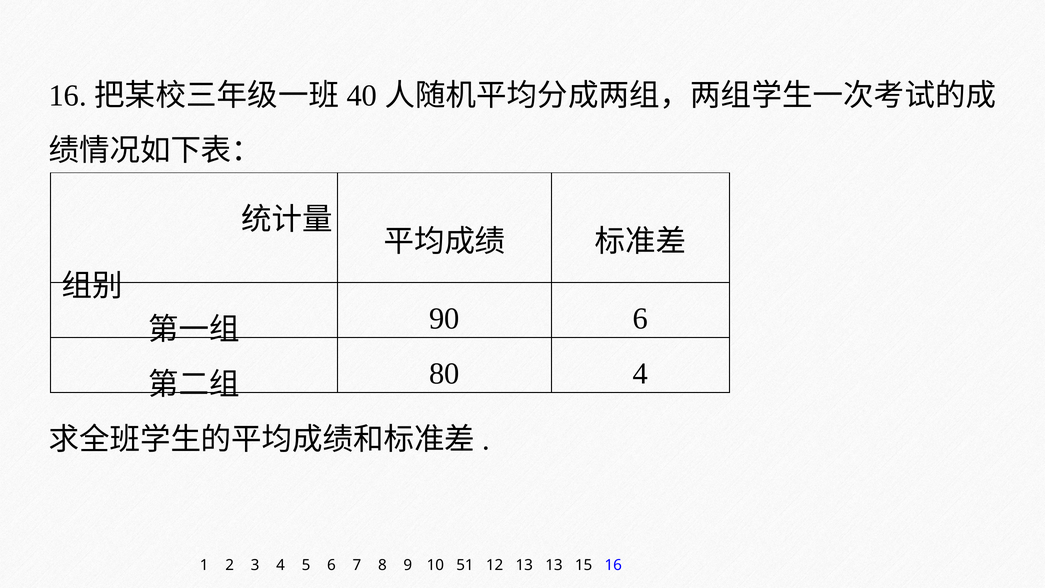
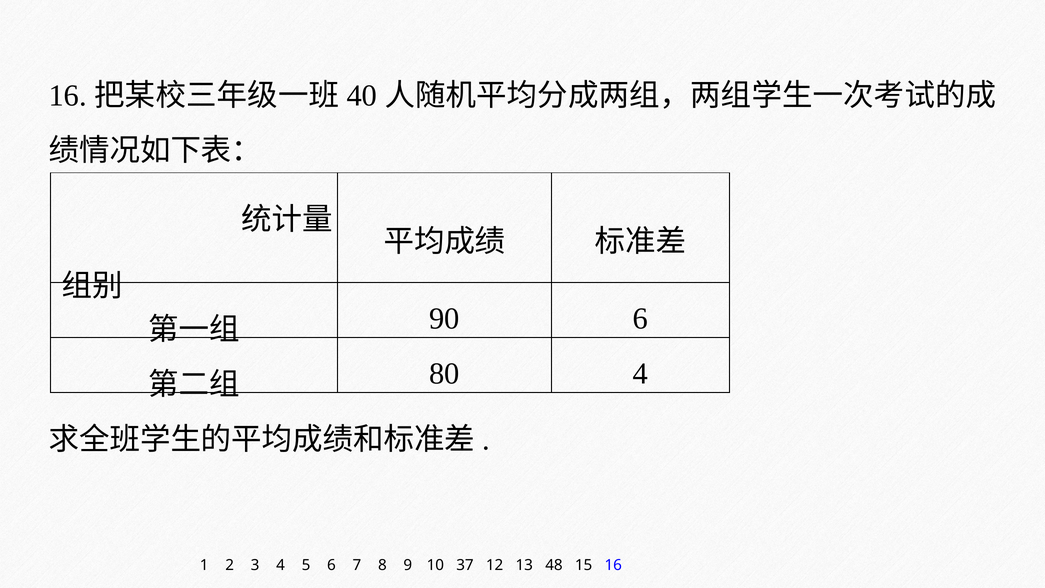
51: 51 -> 37 (465, 565)
13 13: 13 -> 48 (554, 565)
